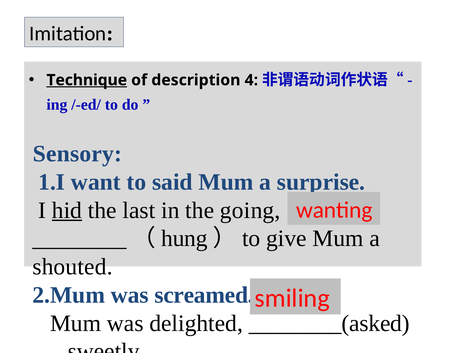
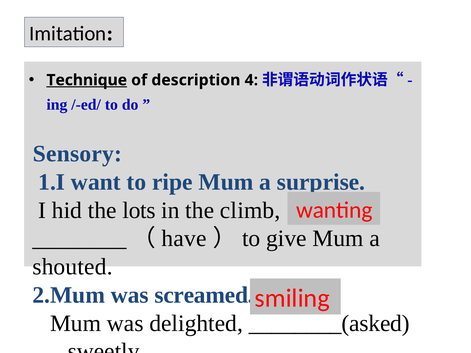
said: said -> ripe (172, 182)
hid underline: present -> none (67, 210)
last: last -> lots (139, 210)
going: going -> climb (250, 210)
hung: hung -> have (184, 239)
